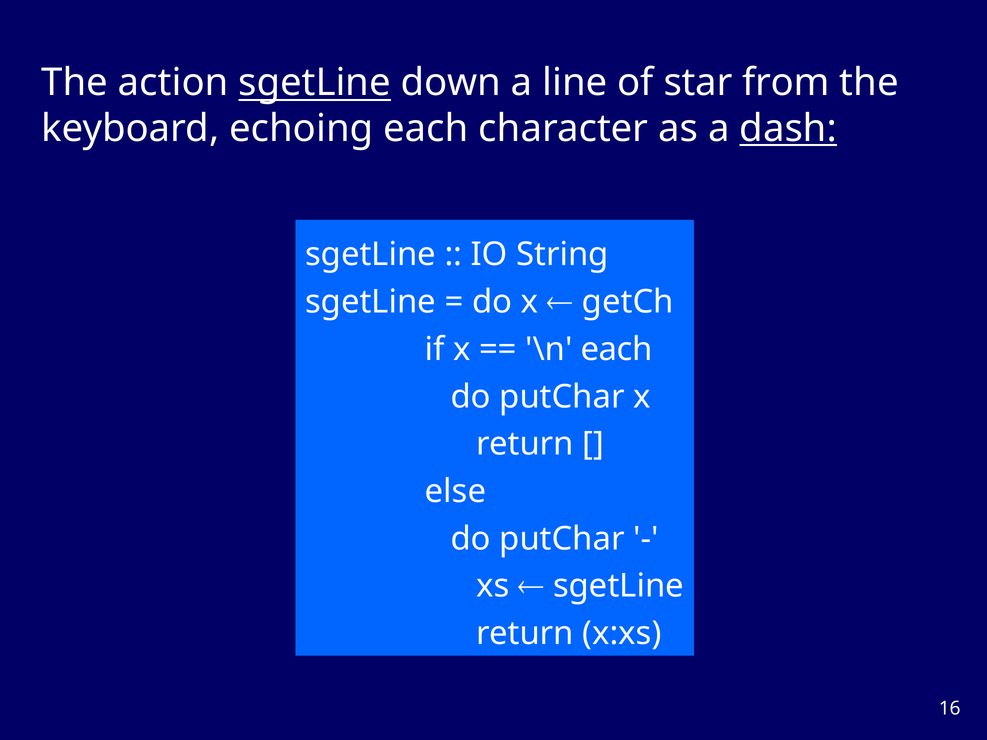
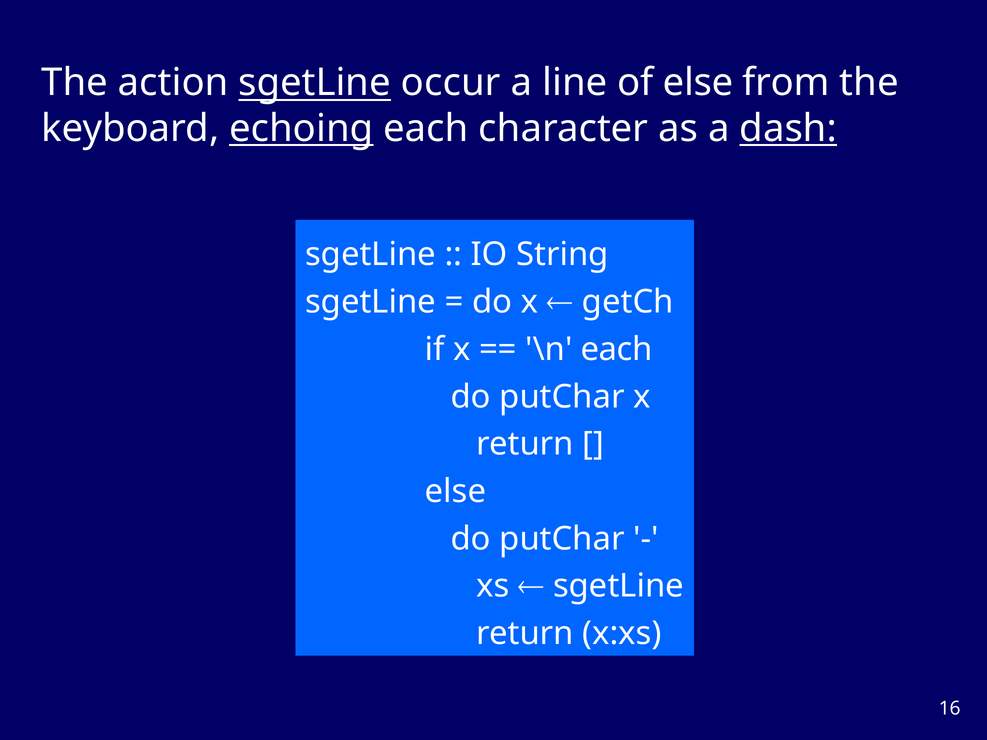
down: down -> occur (451, 82)
of star: star -> else (698, 82)
echoing underline: none -> present (301, 129)
